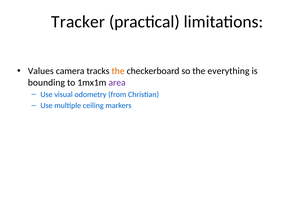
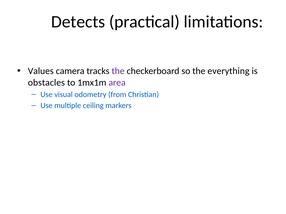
Tracker: Tracker -> Detects (78, 22)
the colour: orange -> purple (118, 71)
bounding: bounding -> obstacles (46, 83)
